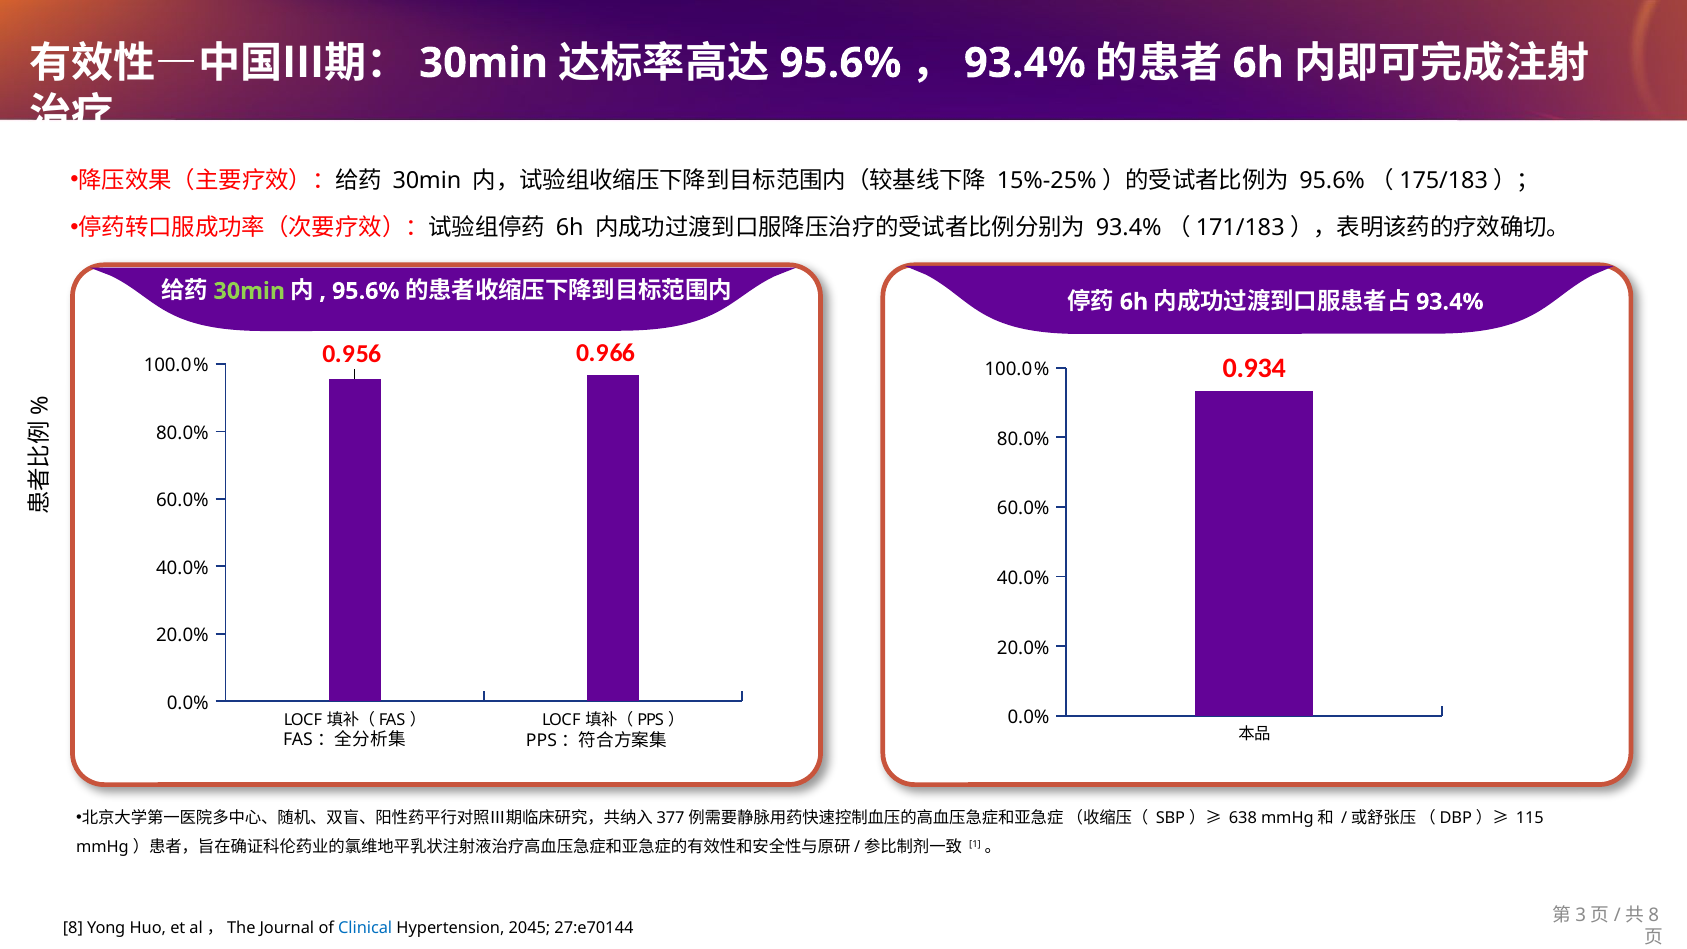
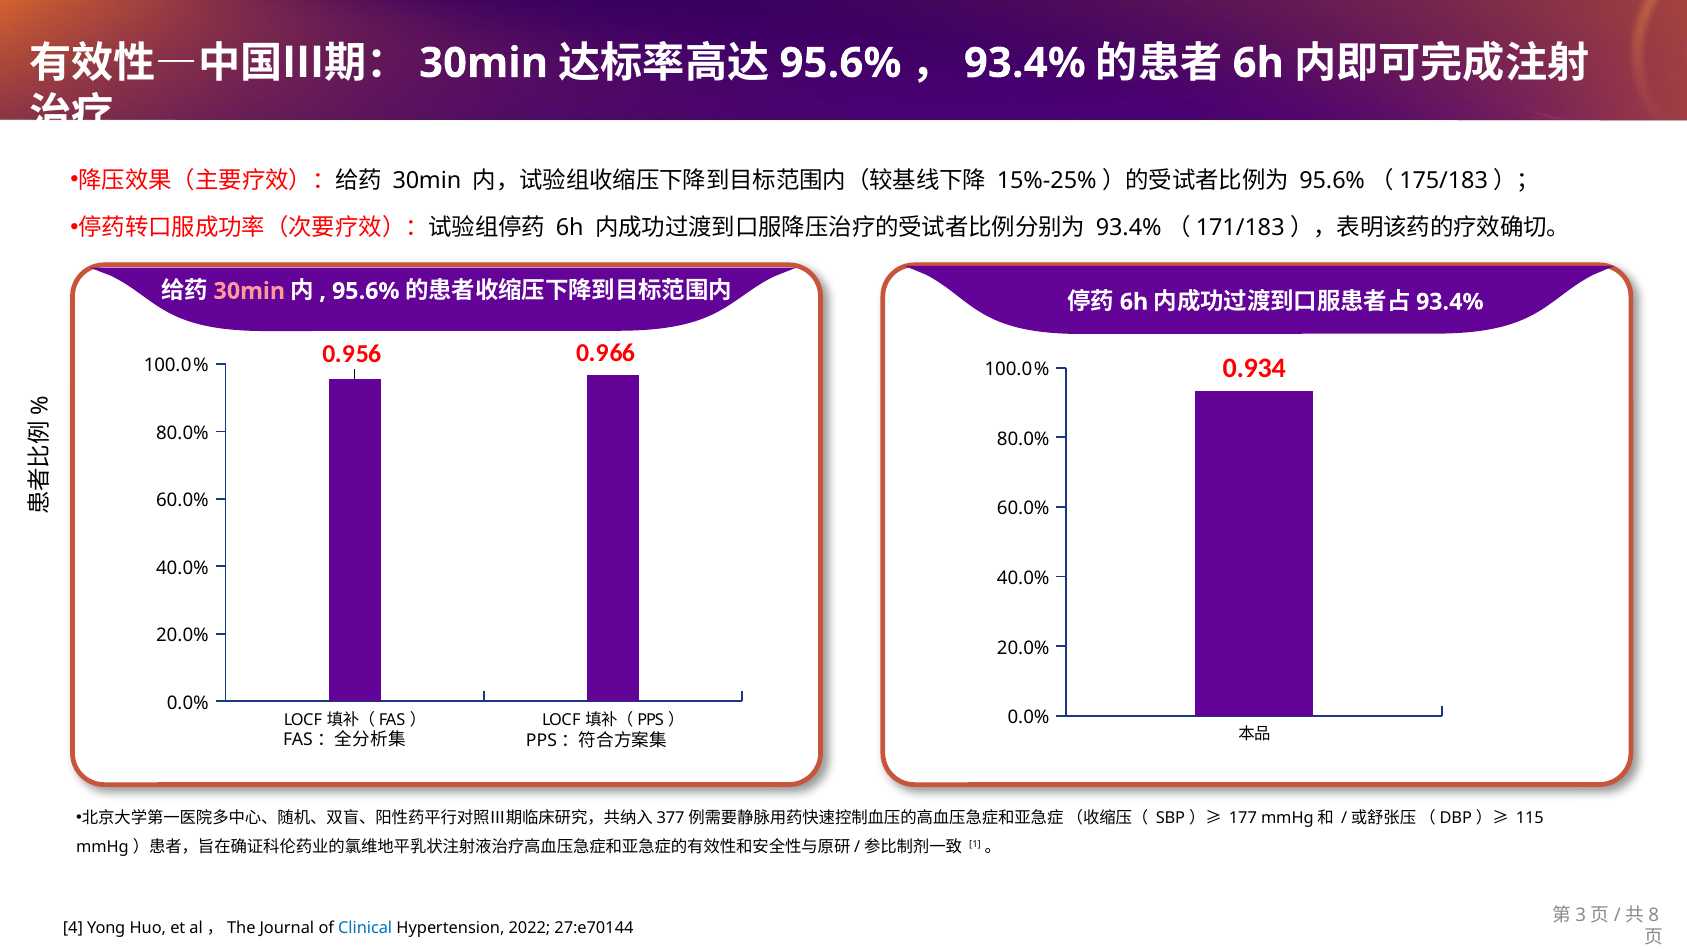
30min colour: light green -> pink (249, 291)
638: 638 -> 177 (1243, 818)
8: 8 -> 4 (73, 928)
2045: 2045 -> 2022 (529, 928)
